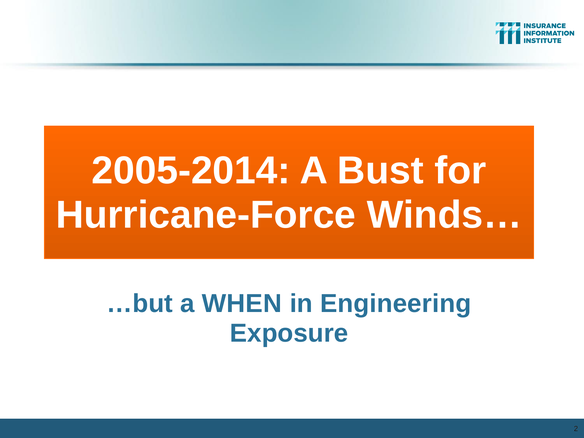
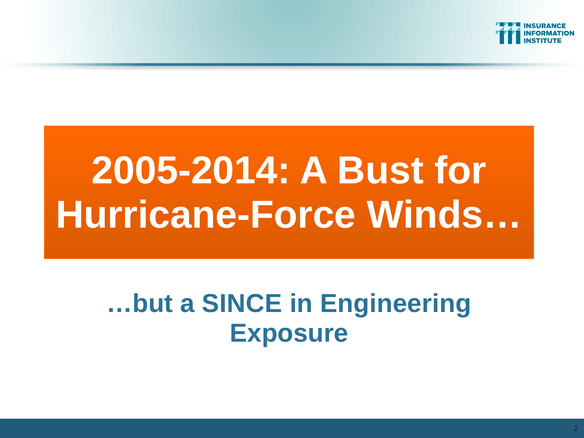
WHEN: WHEN -> SINCE (242, 304)
